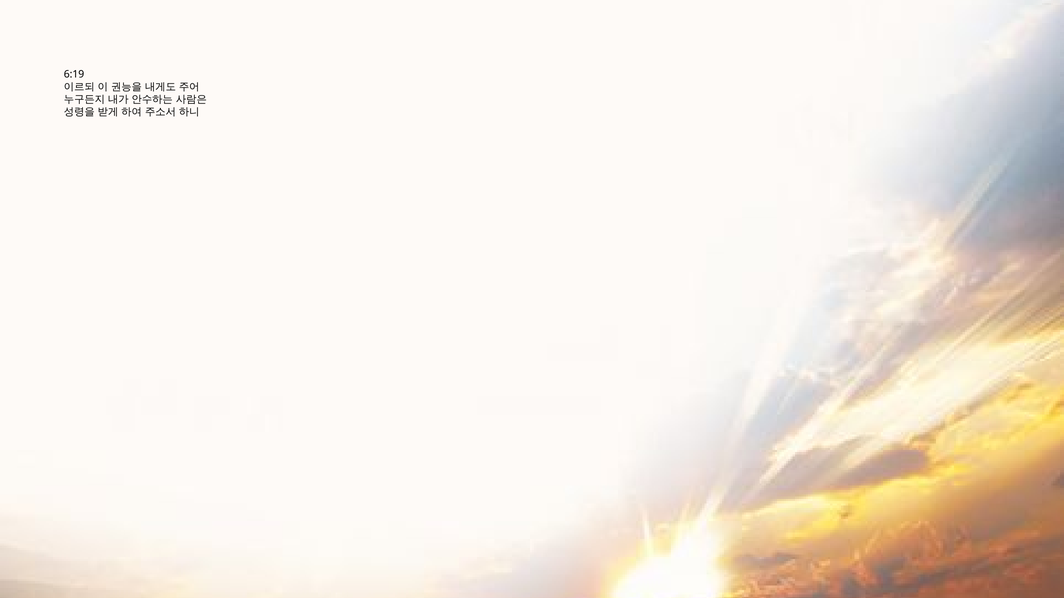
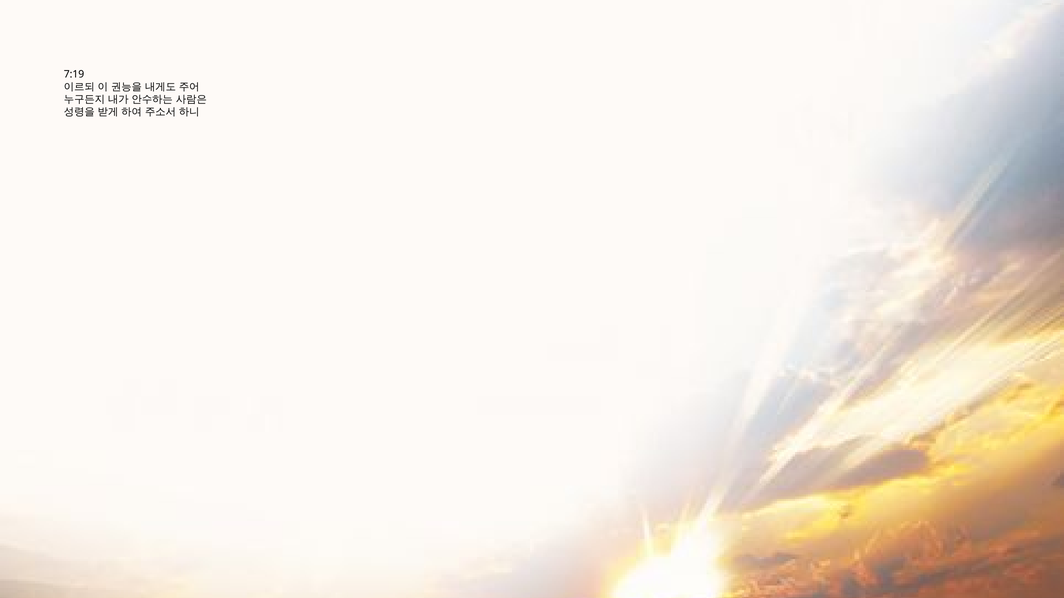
6:19: 6:19 -> 7:19 (74, 75)
